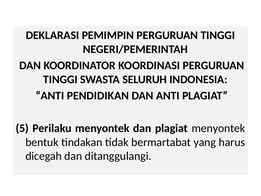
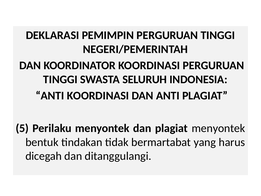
ANTI PENDIDIKAN: PENDIDIKAN -> KOORDINASI (98, 96)
